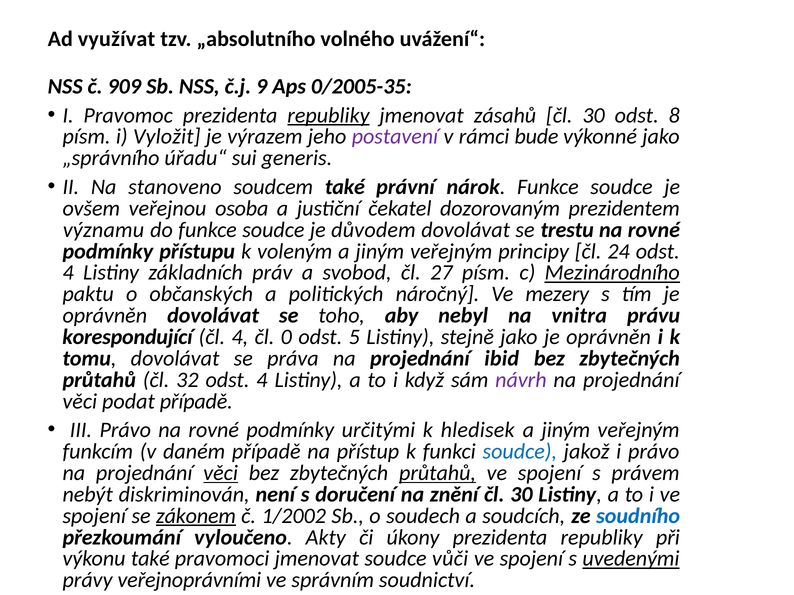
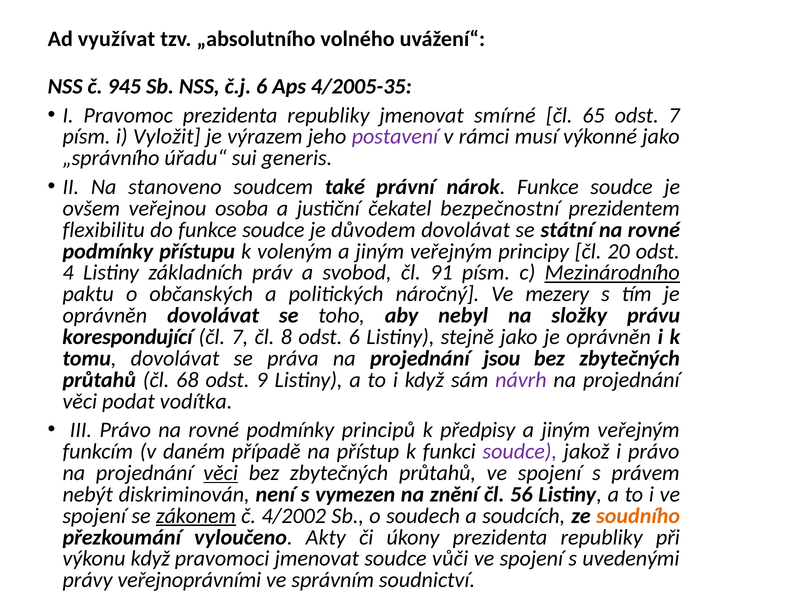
909: 909 -> 945 (124, 86)
č.j 9: 9 -> 6 (262, 86)
0/2005-35: 0/2005-35 -> 4/2005-35 (361, 86)
republiky underline: present -> none (328, 115)
zásahů: zásahů -> smírné (505, 115)
30: 30 -> 65 (594, 115)
odst 8: 8 -> 7 (674, 115)
bude: bude -> musí (536, 137)
dozorovaným: dozorovaným -> bezpečnostní (500, 209)
významu: významu -> flexibilitu (104, 230)
trestu: trestu -> státní (567, 230)
24: 24 -> 20 (619, 251)
27: 27 -> 91 (441, 273)
vnitra: vnitra -> složky (579, 316)
čl 4: 4 -> 7 (240, 337)
0: 0 -> 8 (286, 337)
odst 5: 5 -> 6 (354, 337)
ibid: ibid -> jsou (502, 359)
32: 32 -> 68 (187, 380)
4: 4 -> 9 (262, 380)
podat případě: případě -> vodítka (196, 402)
určitými: určitými -> principů (378, 430)
hledisek: hledisek -> předpisy (478, 430)
soudce colour: blue -> purple (520, 452)
průtahů underline: present -> none (438, 473)
doručení: doručení -> vymezen (355, 495)
znění čl 30: 30 -> 56 (521, 495)
1/2002: 1/2002 -> 4/2002 (294, 516)
soudního colour: blue -> orange (638, 516)
výkonu také: také -> když (150, 559)
uvedenými underline: present -> none (631, 559)
